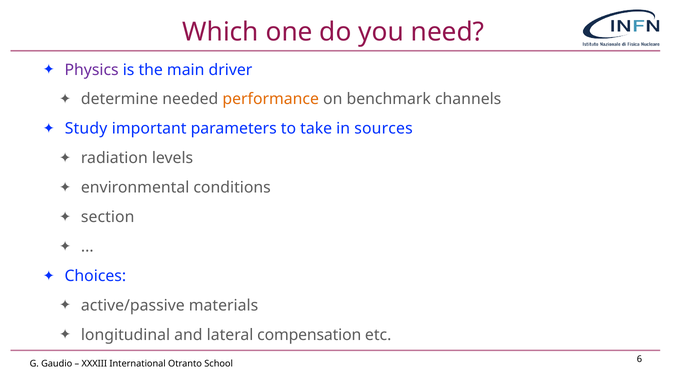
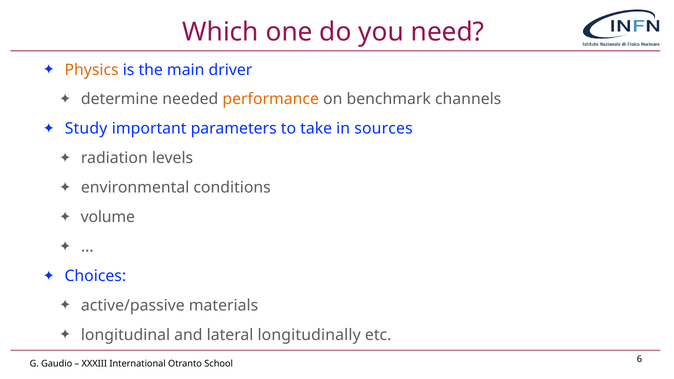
Physics colour: purple -> orange (92, 70)
section: section -> volume (108, 217)
compensation: compensation -> longitudinally (309, 335)
